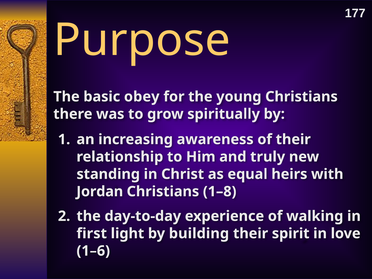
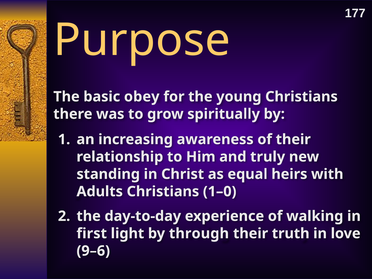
Jordan: Jordan -> Adults (100, 192)
1–8: 1–8 -> 1–0 (220, 192)
building: building -> through (199, 233)
spirit: spirit -> truth (291, 233)
1–6: 1–6 -> 9–6 (93, 251)
